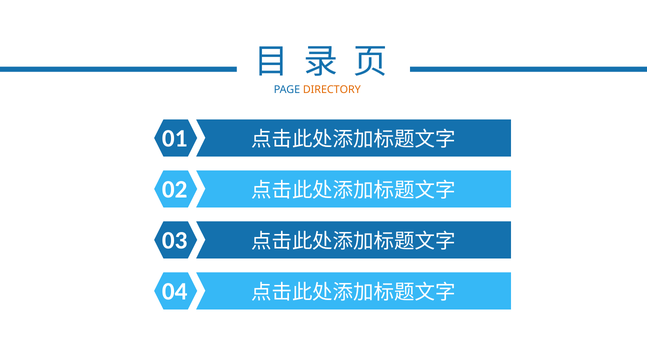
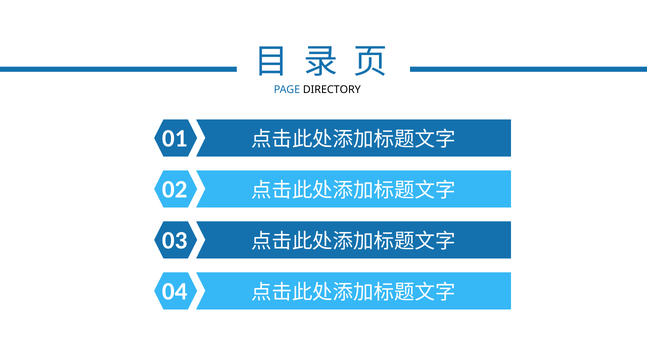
DIRECTORY colour: orange -> black (332, 90)
